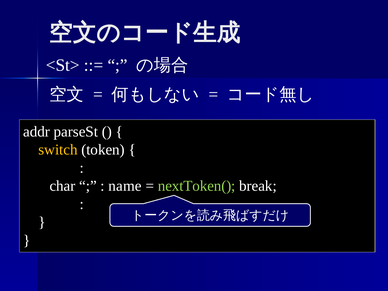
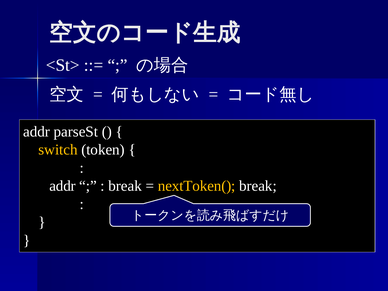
char: char -> addr (63, 186)
name: name -> break (125, 186)
nextToken( colour: light green -> yellow (197, 186)
